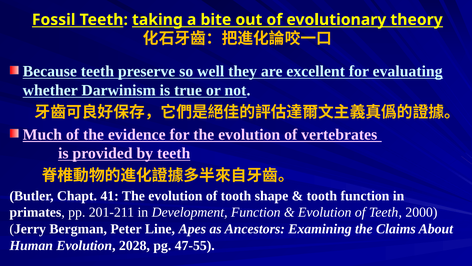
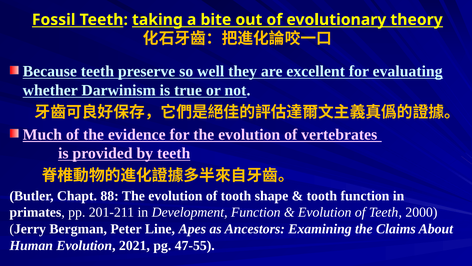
41: 41 -> 88 (110, 196)
2028: 2028 -> 2021 (134, 245)
